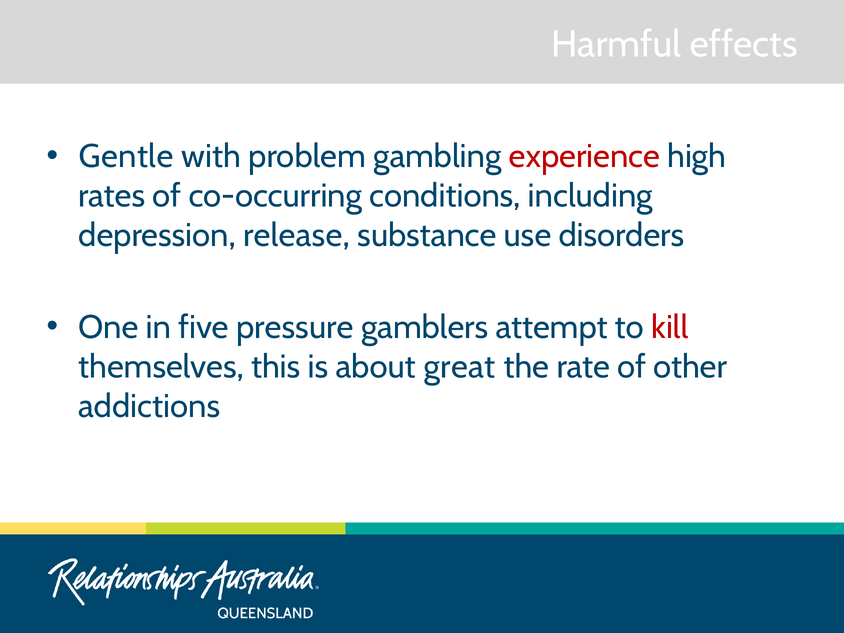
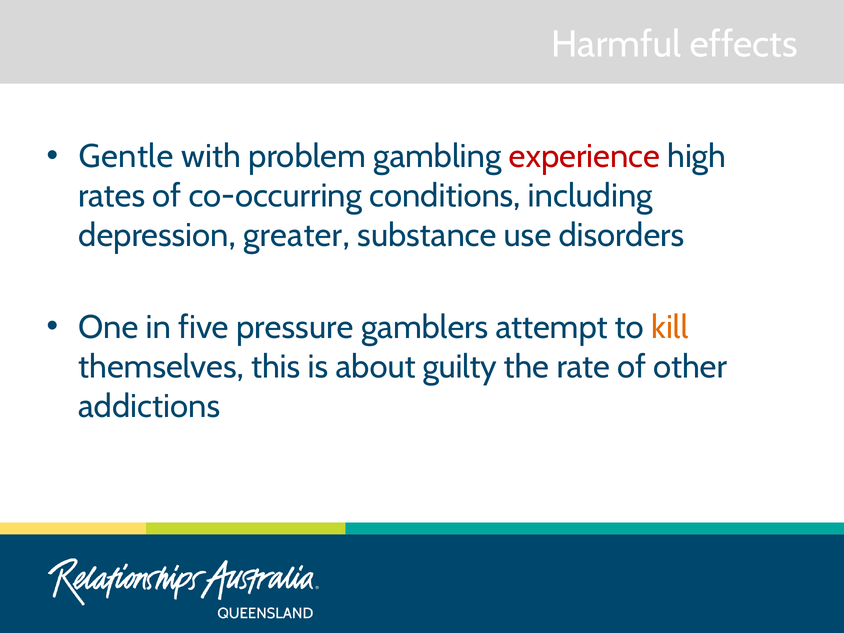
release: release -> greater (296, 235)
kill colour: red -> orange (670, 327)
great: great -> guilty (460, 367)
